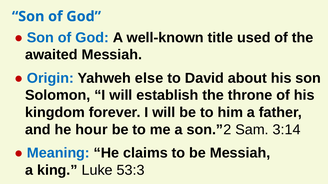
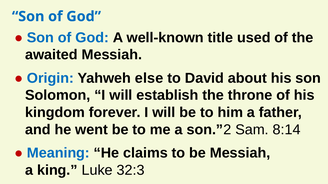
hour: hour -> went (92, 130)
3:14: 3:14 -> 8:14 (287, 130)
53:3: 53:3 -> 32:3 (131, 171)
